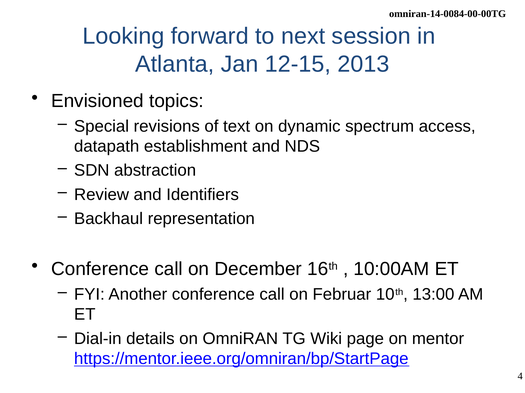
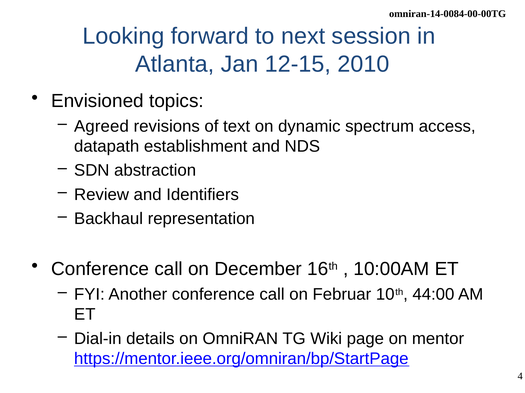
2013: 2013 -> 2010 (364, 64)
Special: Special -> Agreed (101, 126)
13:00: 13:00 -> 44:00 (433, 295)
